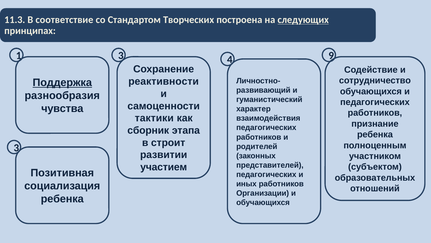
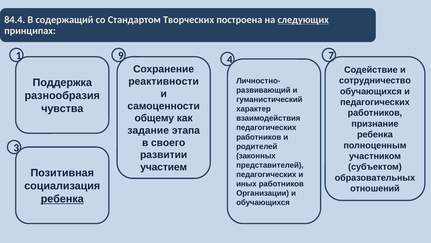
11.3: 11.3 -> 84.4 (15, 20)
соответствие: соответствие -> содержащий (64, 20)
1 3: 3 -> 9 (121, 56)
9: 9 -> 7 (331, 56)
Поддержка underline: present -> none (62, 83)
тактики: тактики -> общему (154, 118)
сборник: сборник -> задание (148, 130)
строит: строит -> своего (168, 142)
ребенка underline: none -> present (62, 199)
